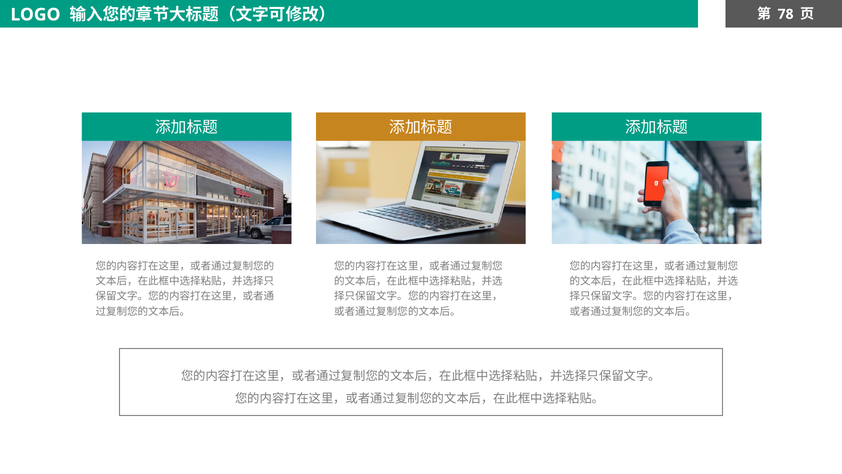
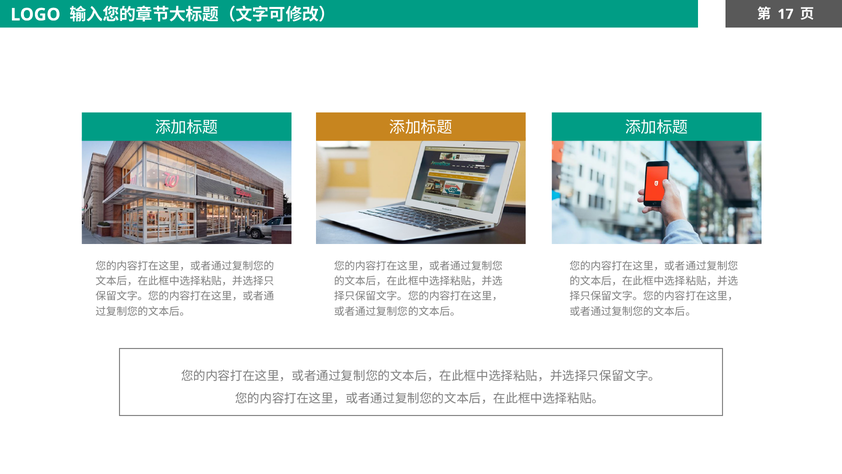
78: 78 -> 17 (786, 14)
